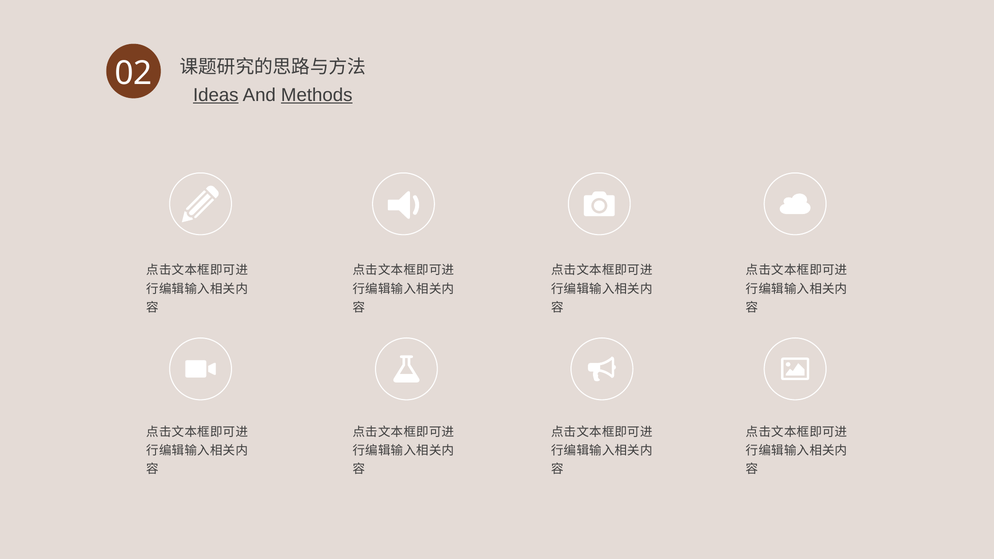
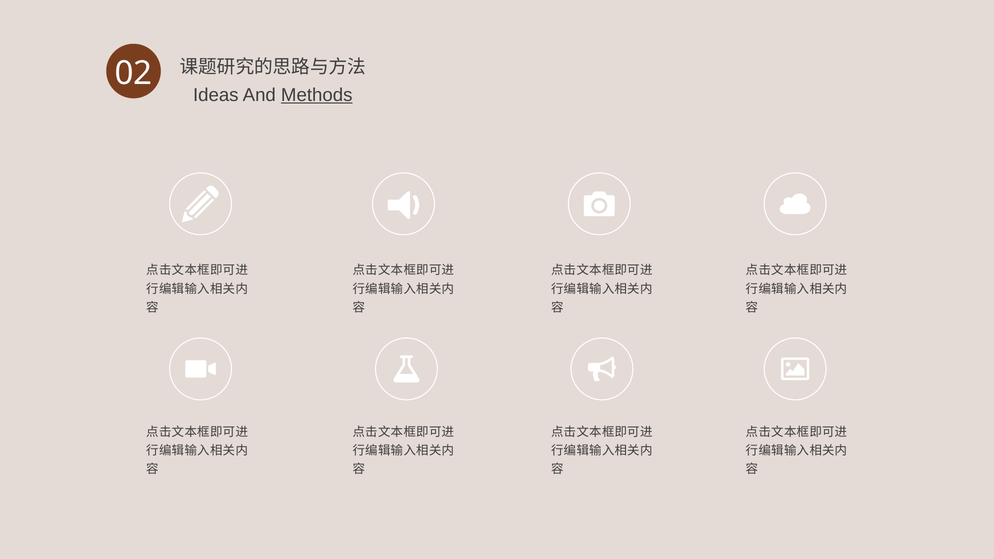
Ideas underline: present -> none (216, 95)
